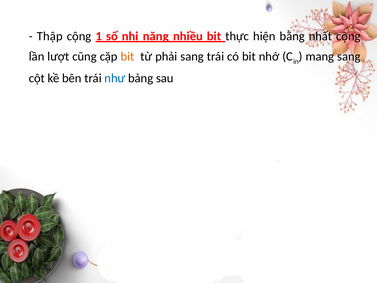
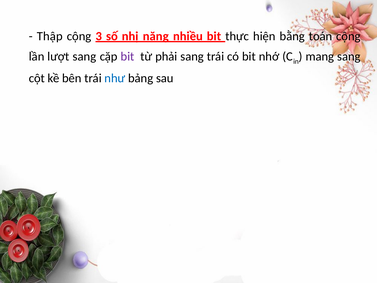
1: 1 -> 3 (99, 36)
nhất: nhất -> toán (321, 36)
lượt cũng: cũng -> sang (84, 56)
bit colour: orange -> purple (127, 56)
